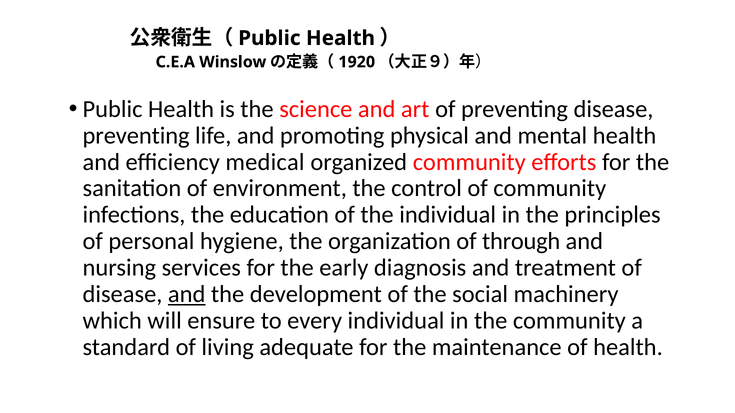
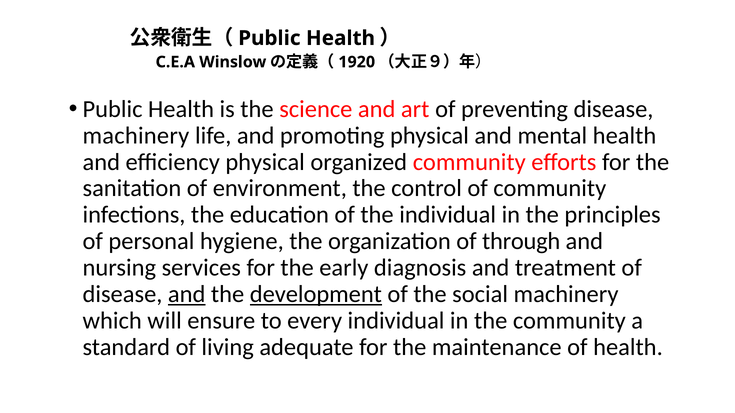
preventing: preventing -> machinery (136, 136)
efficiency medical: medical -> physical (265, 162)
development underline: none -> present (316, 294)
